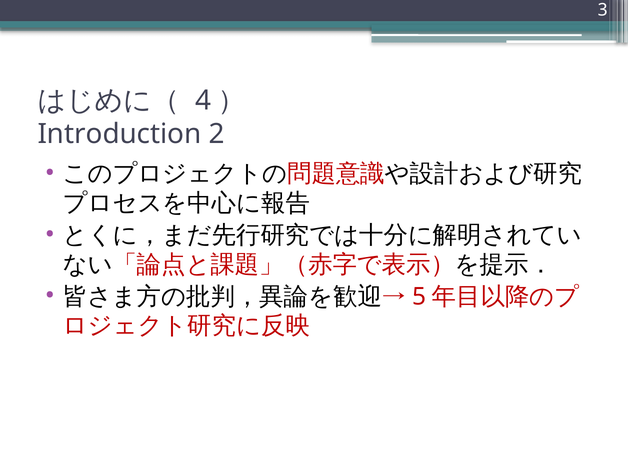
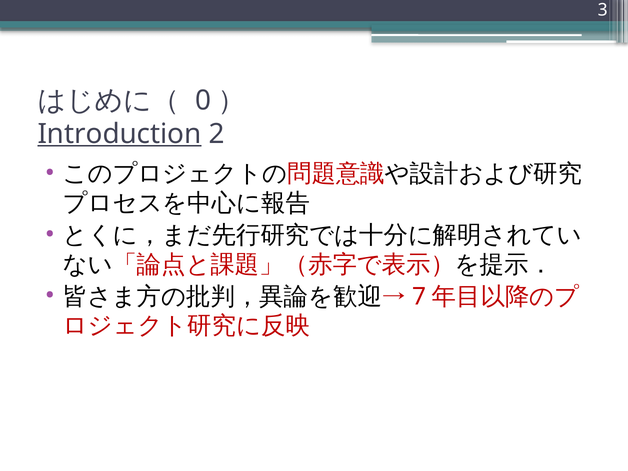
4: 4 -> 0 (203, 100)
Introduction underline: none -> present (120, 134)
5: 5 -> 7 (419, 296)
